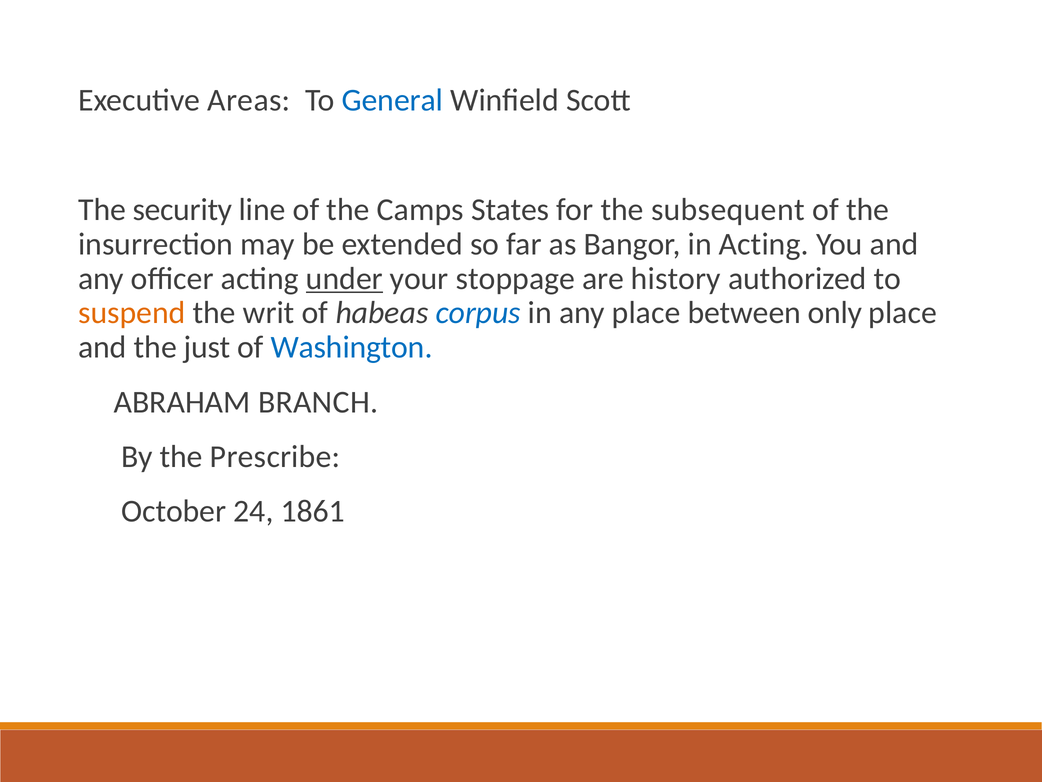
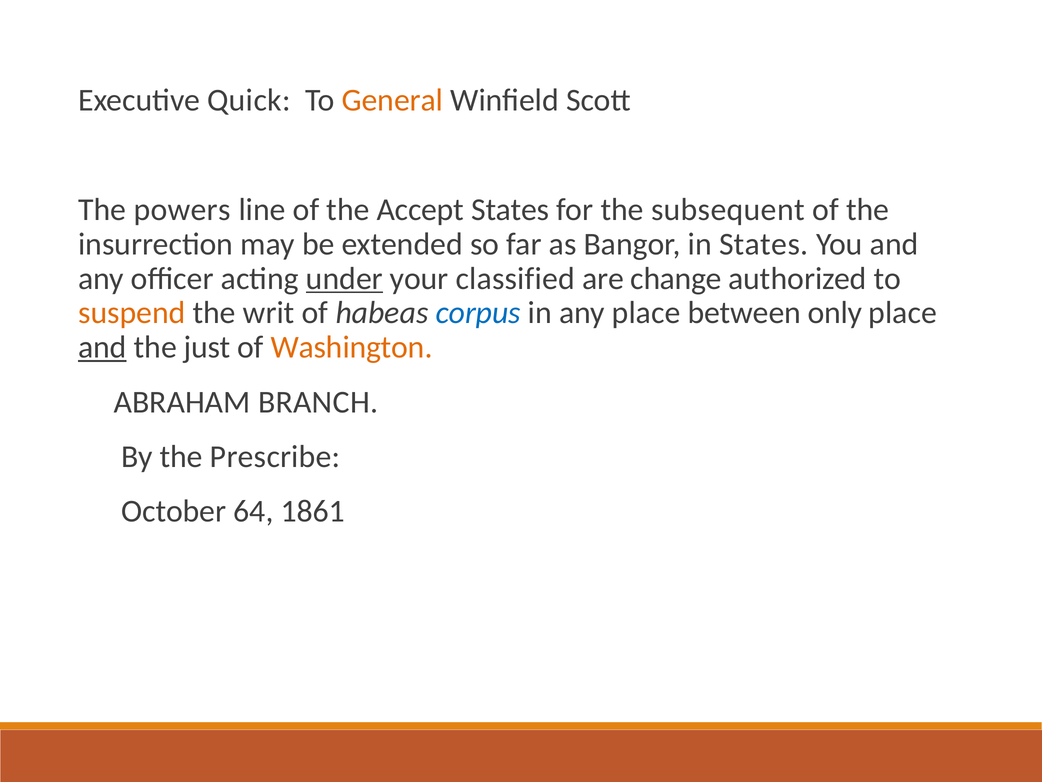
Areas: Areas -> Quick (249, 100)
General colour: blue -> orange (392, 100)
security: security -> powers (182, 210)
Camps: Camps -> Accept (420, 210)
in Acting: Acting -> States (764, 244)
stoppage: stoppage -> classified (515, 278)
history: history -> change (676, 278)
and underline: none -> present (102, 347)
Washington colour: blue -> orange (352, 347)
24: 24 -> 64 (253, 511)
